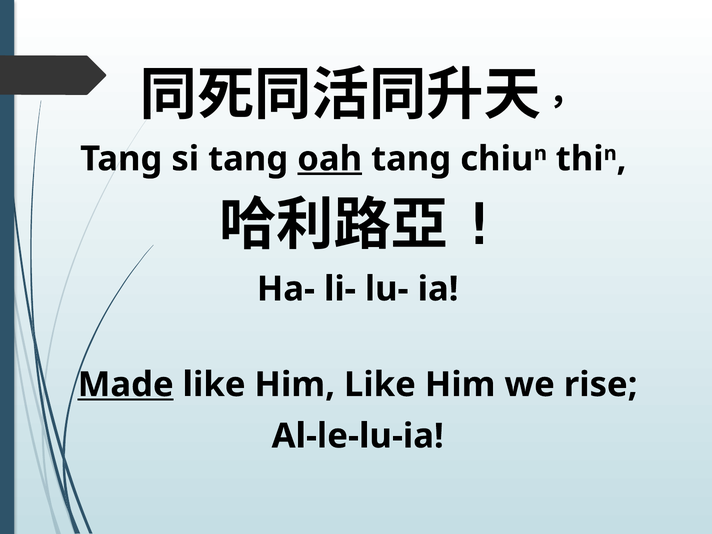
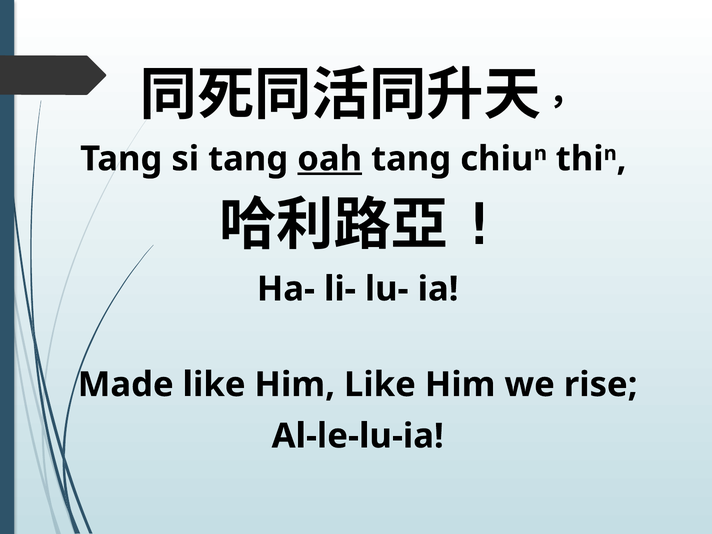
Made underline: present -> none (126, 385)
